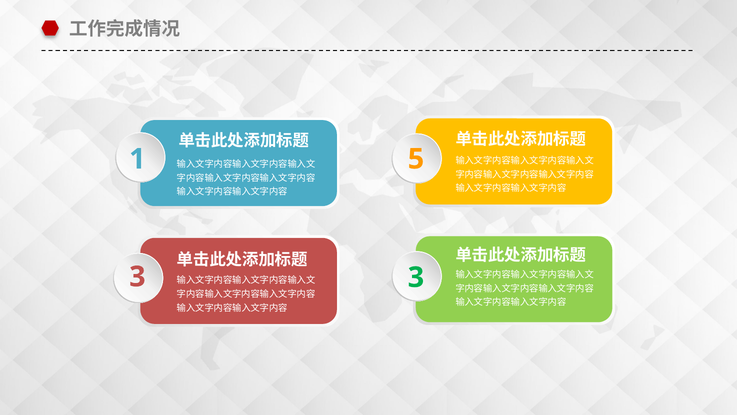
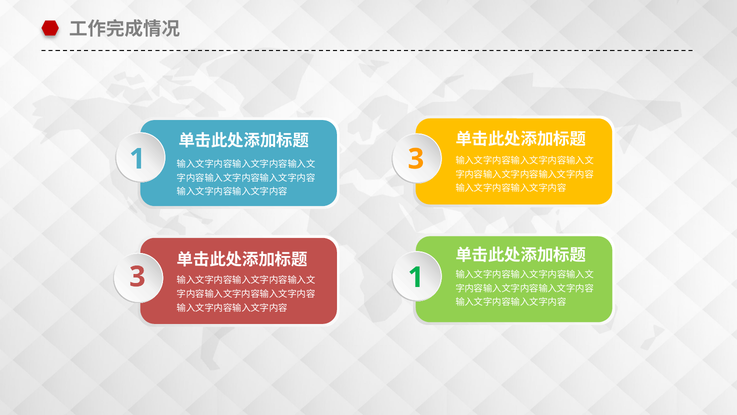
1 5: 5 -> 3 (416, 159)
3 3: 3 -> 1 (416, 277)
